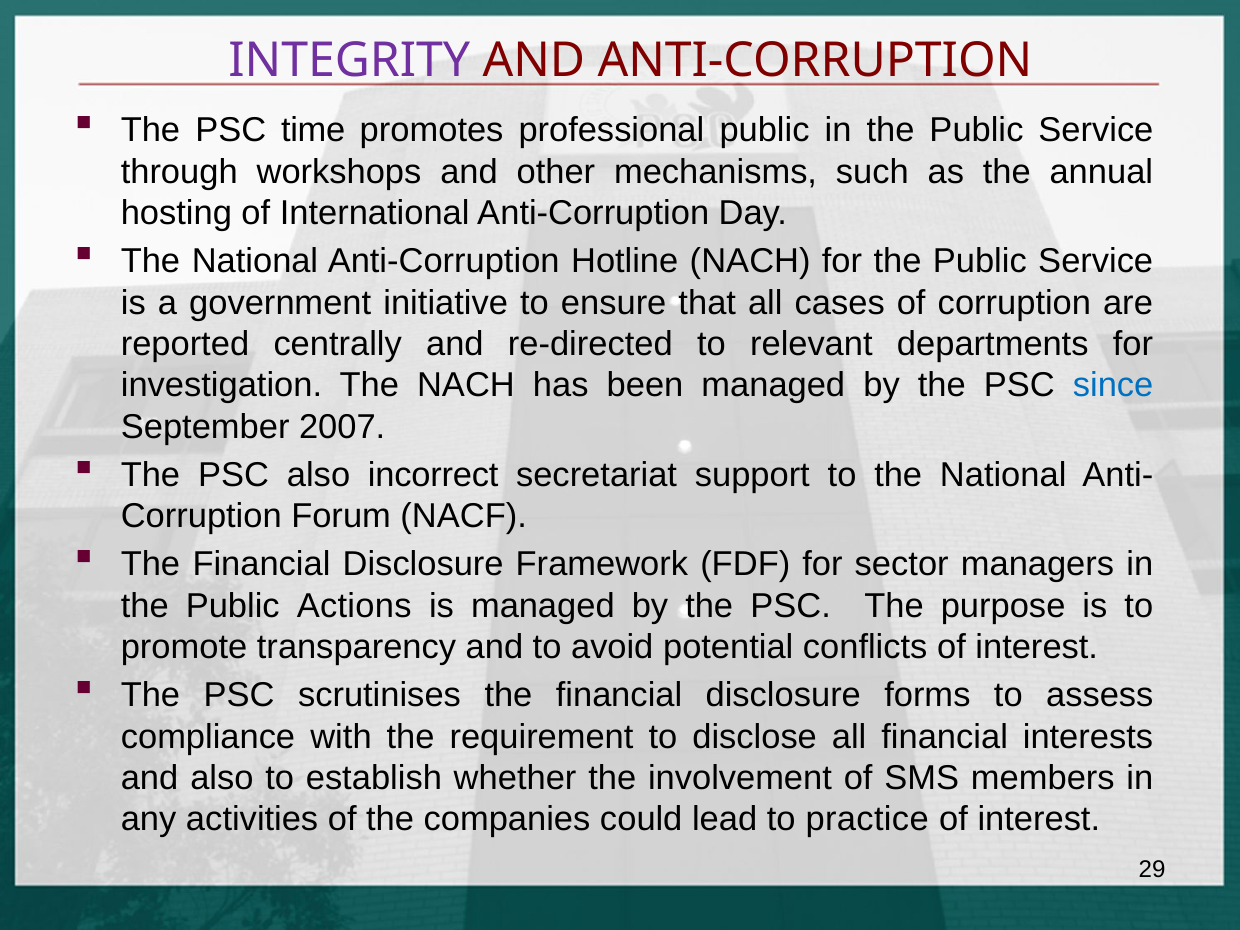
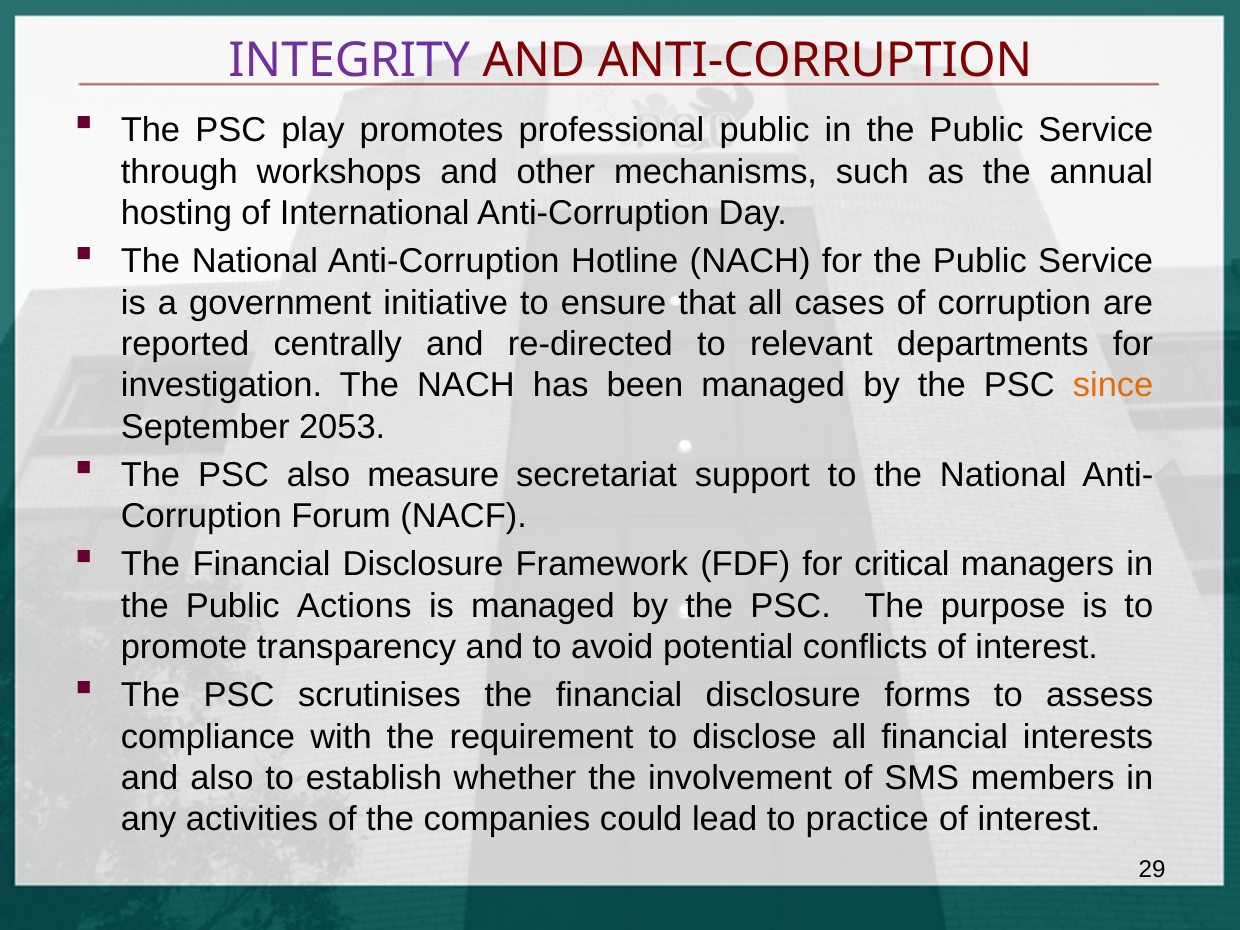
time: time -> play (313, 130)
since colour: blue -> orange (1113, 385)
2007: 2007 -> 2053 (342, 427)
incorrect: incorrect -> measure (433, 475)
sector: sector -> critical (902, 564)
